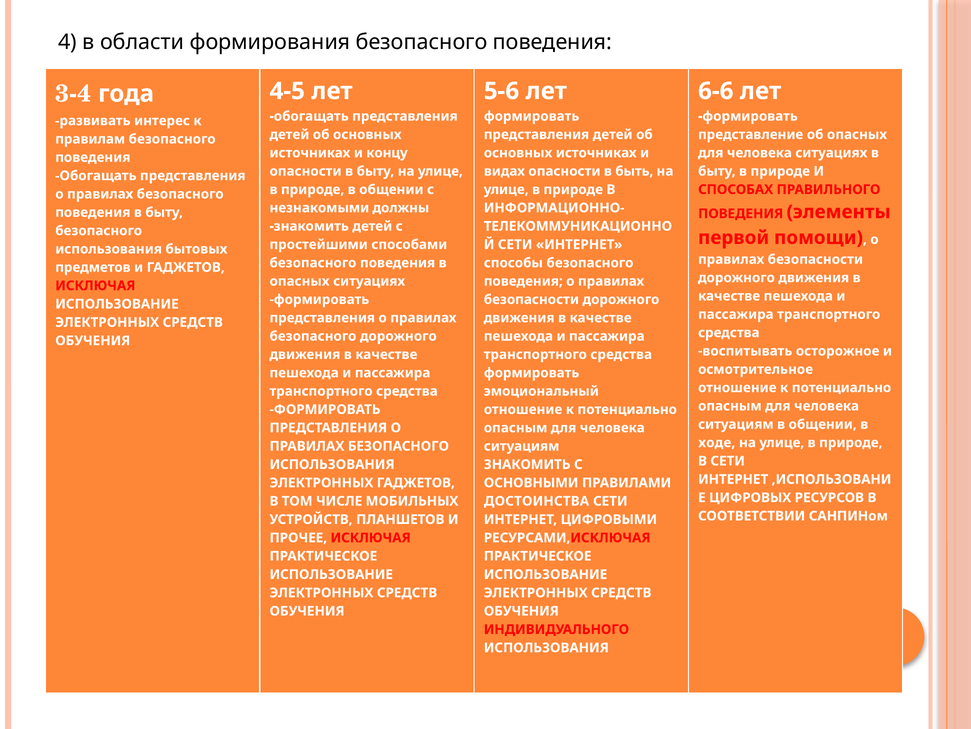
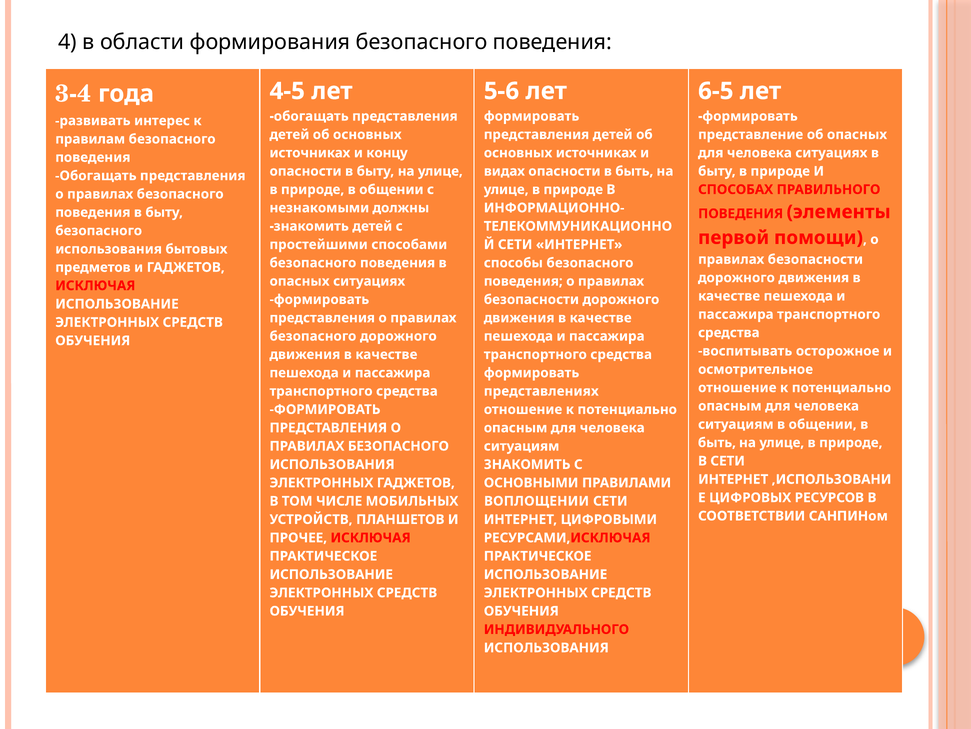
6-6: 6-6 -> 6-5 (716, 91)
эмоциональный: эмоциональный -> представлениях (541, 391)
ходе: ходе -> быть (717, 442)
ДОСТОИНСТВА: ДОСТОИНСТВА -> ВОПЛОЩЕНИИ (537, 501)
